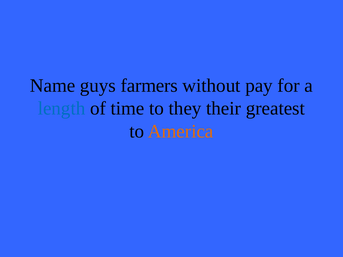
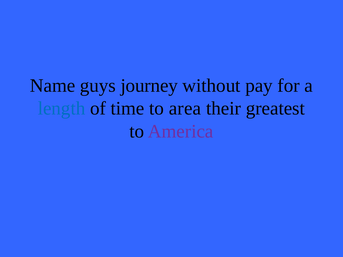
farmers: farmers -> journey (149, 86)
they: they -> area (185, 109)
America colour: orange -> purple (181, 131)
